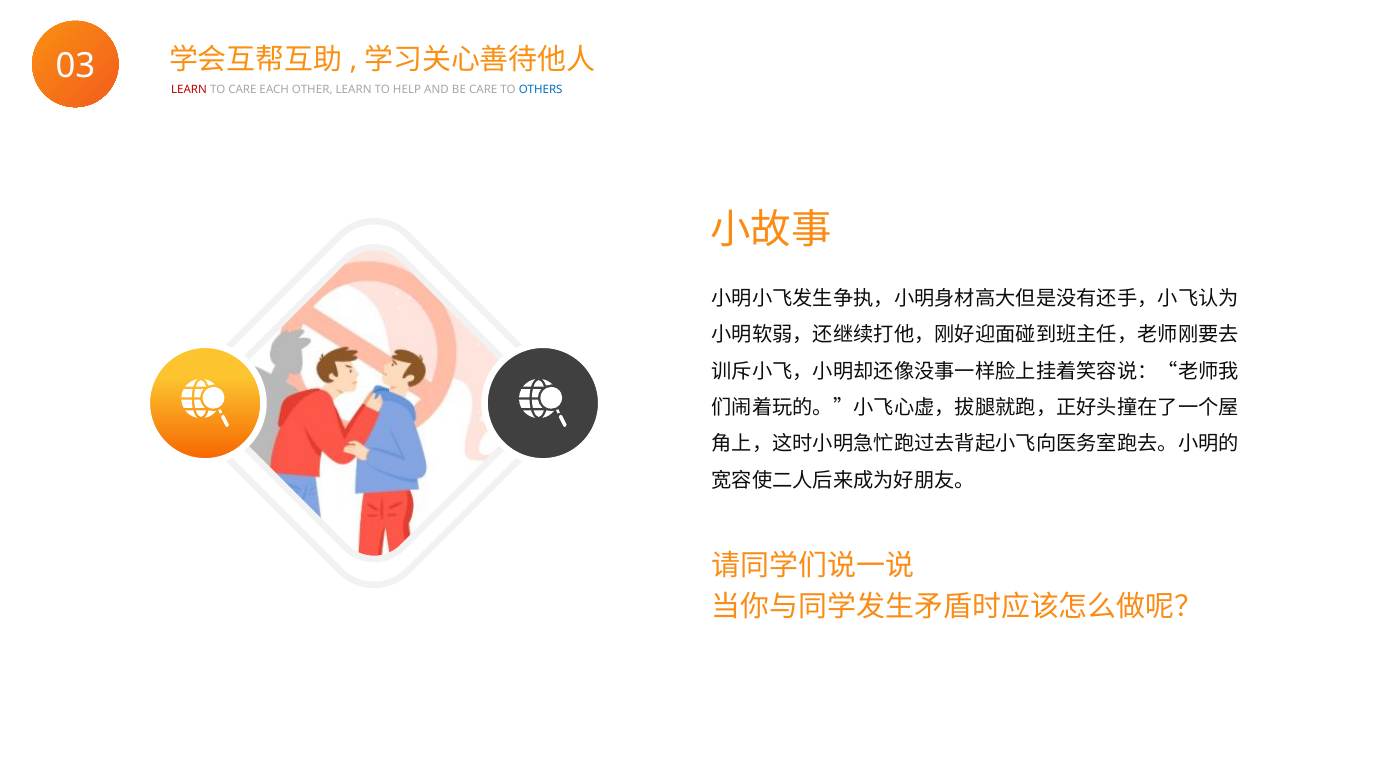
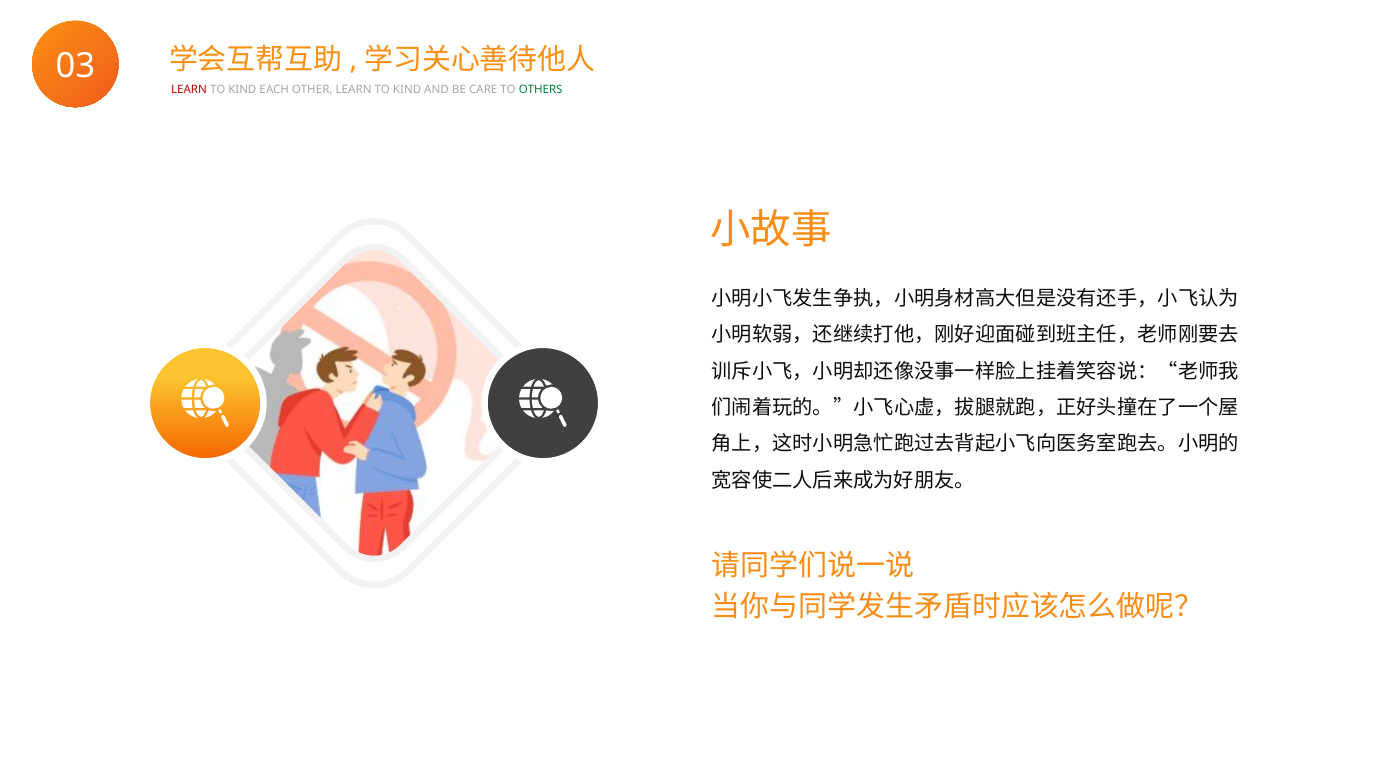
CARE: CARE -> KIND (242, 89)
OTHER LEARN TO HELP: HELP -> KIND (407, 89)
OTHERS colour: blue -> green (541, 89)
